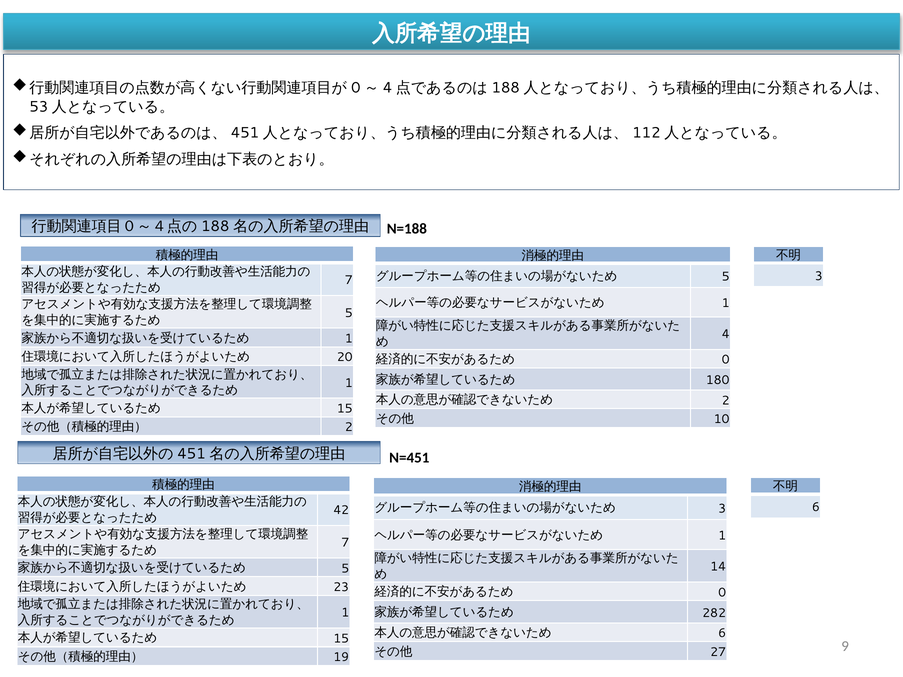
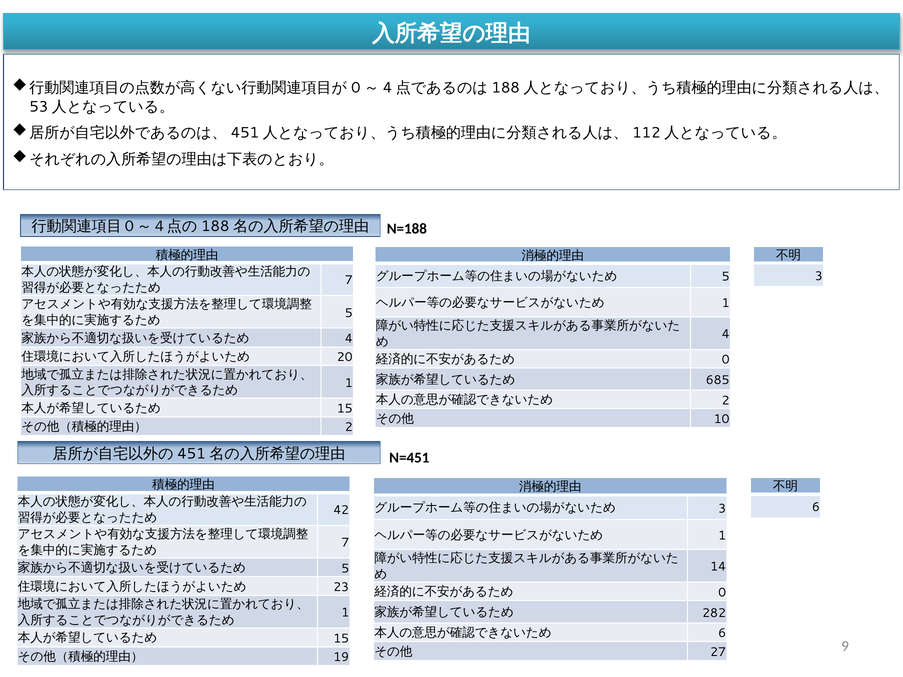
1: 1 -> 4 (349, 339)
180: 180 -> 685 (718, 380)
